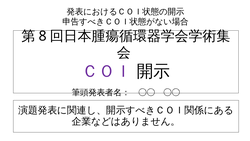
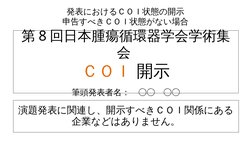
ＣＯＩ colour: purple -> orange (107, 71)
